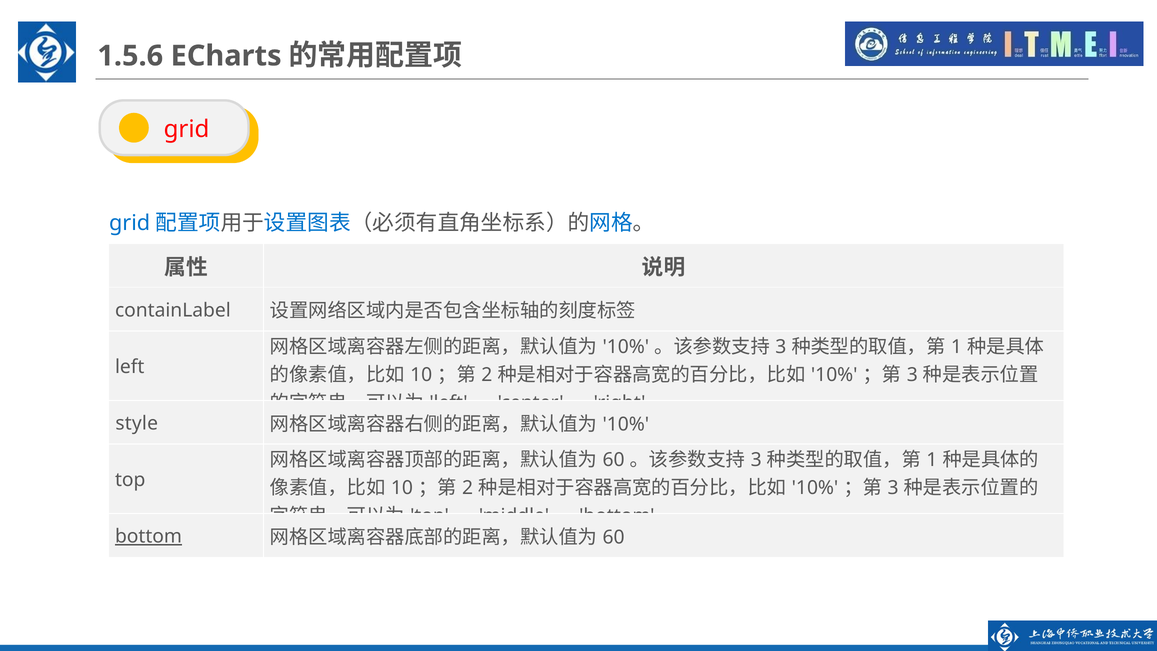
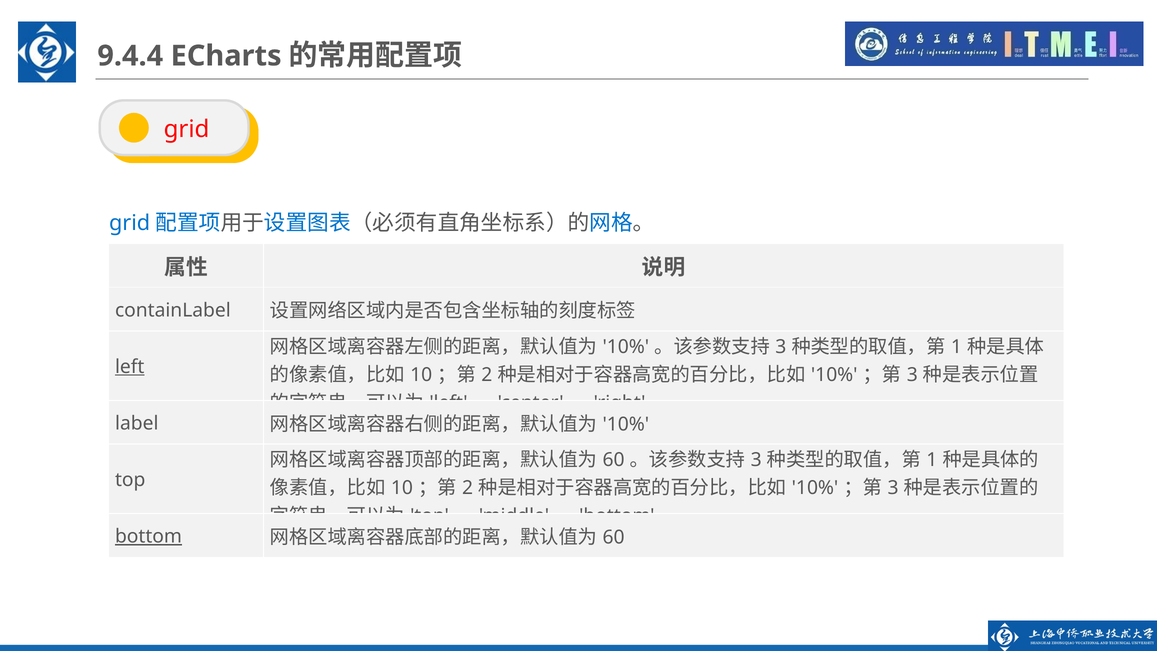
1.5.6: 1.5.6 -> 9.4.4 (130, 56)
left underline: none -> present (130, 367)
style: style -> label (137, 423)
